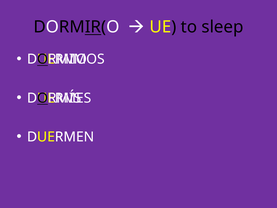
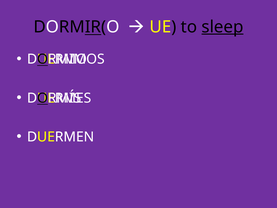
sleep underline: none -> present (222, 27)
